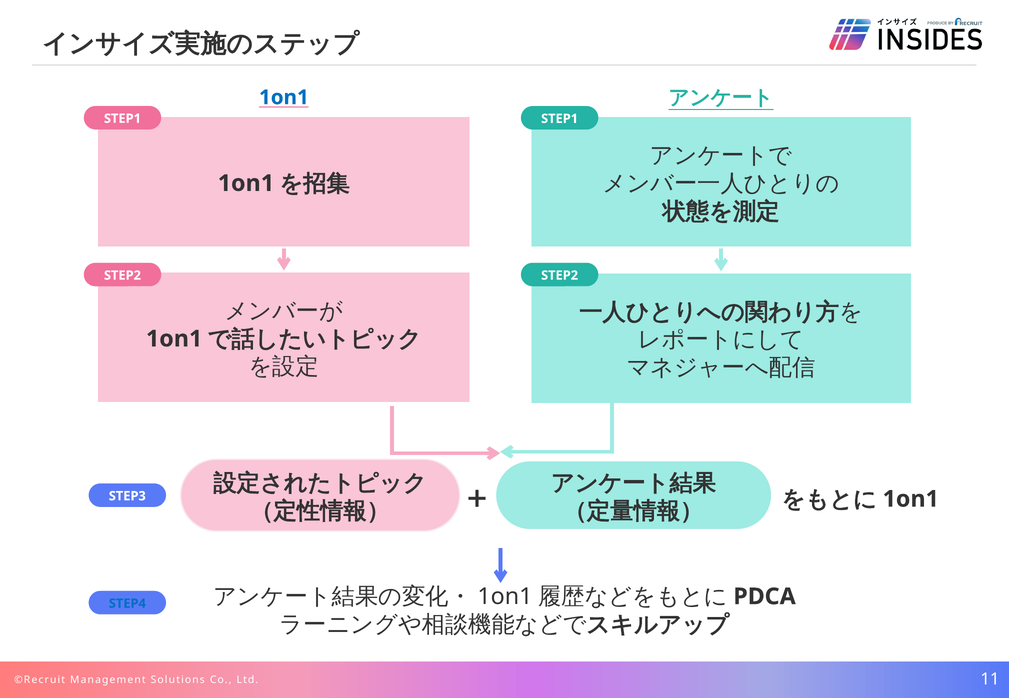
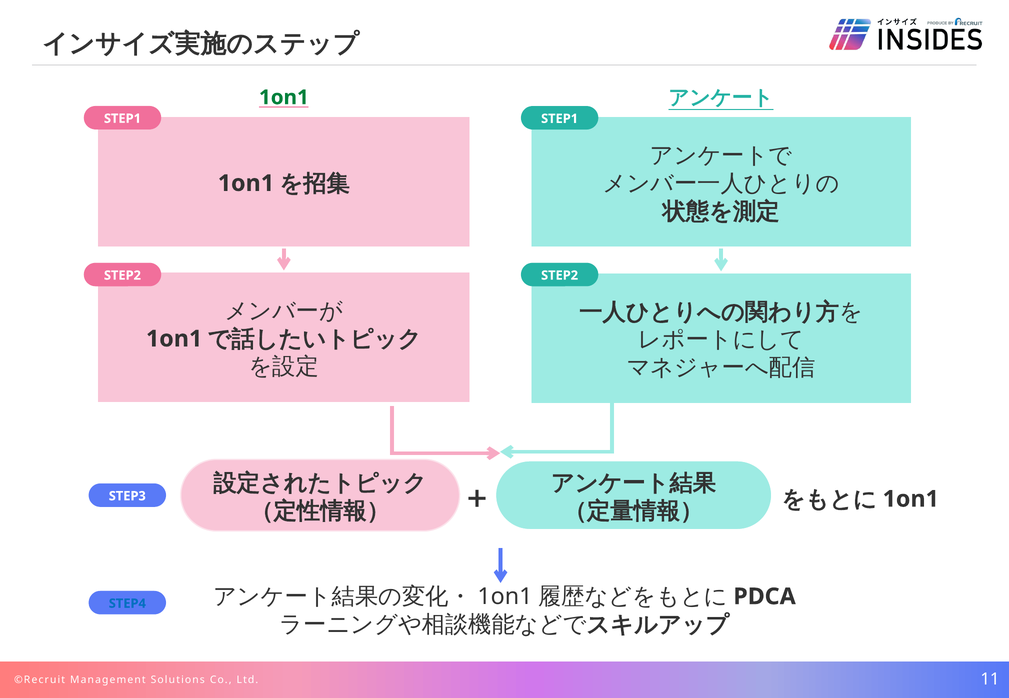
1on1 colour: blue -> green (284, 97)
